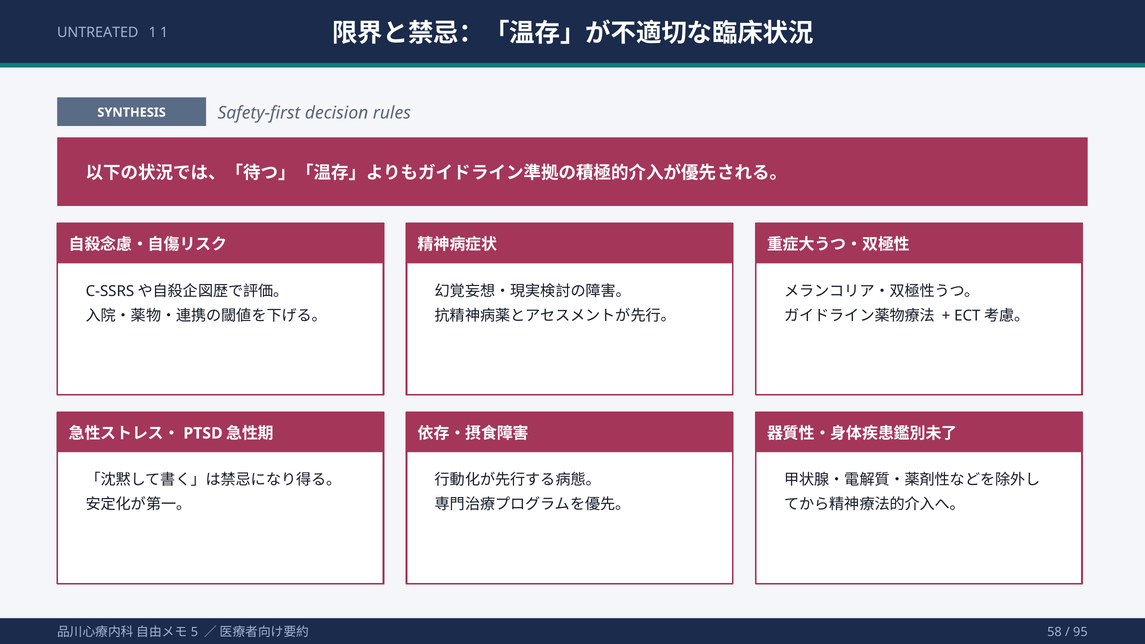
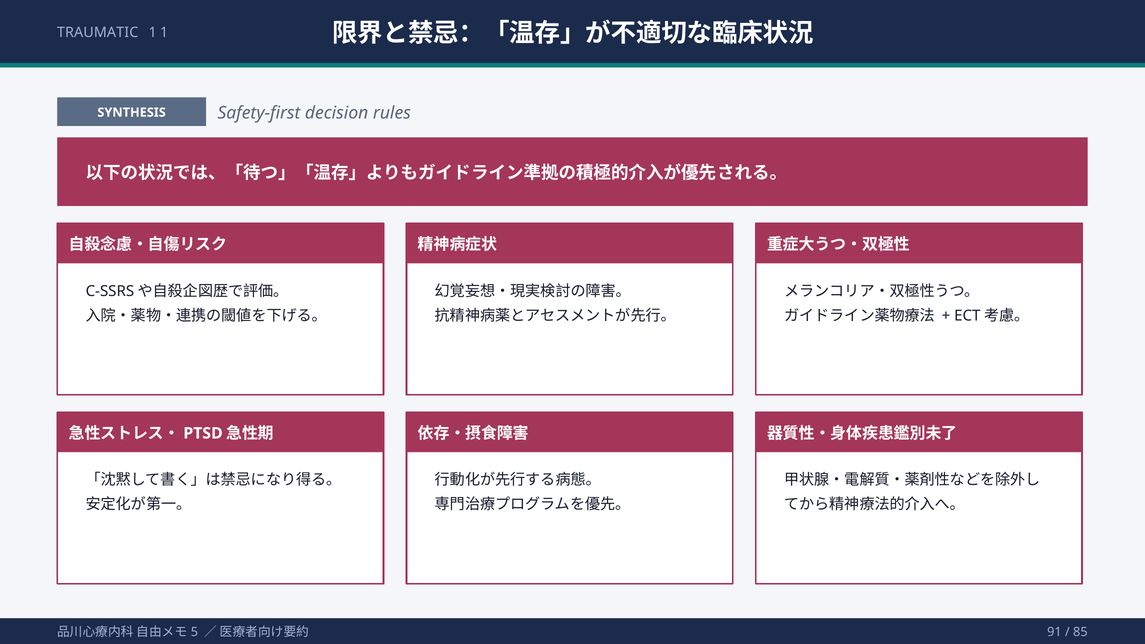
UNTREATED: UNTREATED -> TRAUMATIC (98, 32)
58: 58 -> 91 (1054, 632)
95: 95 -> 85 (1080, 632)
